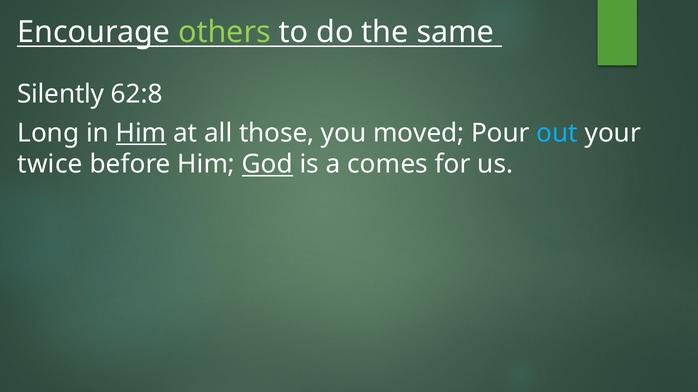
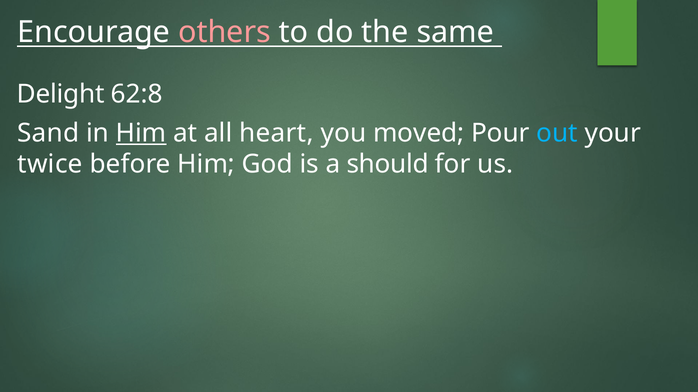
others colour: light green -> pink (225, 32)
Silently: Silently -> Delight (61, 95)
Long: Long -> Sand (48, 133)
those: those -> heart (276, 133)
God underline: present -> none (267, 165)
comes: comes -> should (388, 165)
